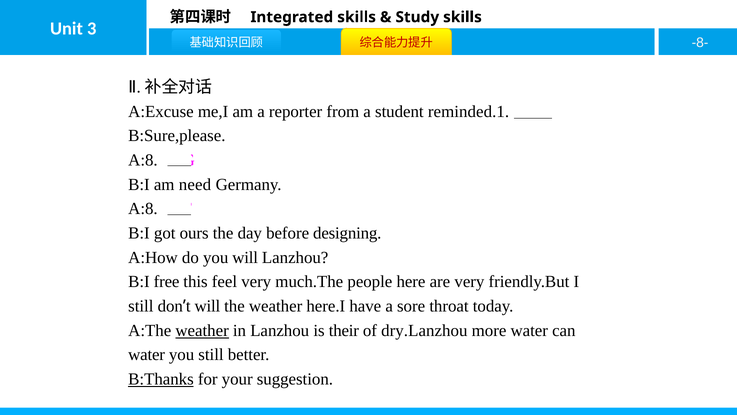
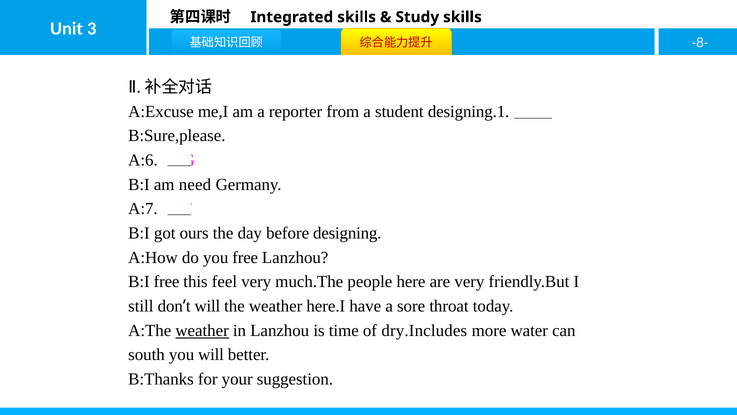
reminded.1: reminded.1 -> designing.1 (469, 111)
A:8: A:8 -> A:6 (143, 160)
A:8: A:8 -> A:7 (143, 209)
you will: will -> free (245, 257)
their: their -> time (344, 330)
dry.Lanzhou: dry.Lanzhou -> dry.Includes (424, 330)
water: water -> south (146, 354)
you still: still -> will (211, 354)
B:Thanks underline: present -> none (161, 379)
